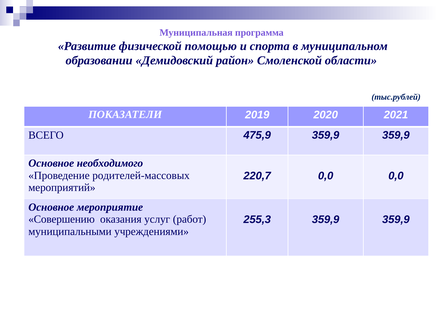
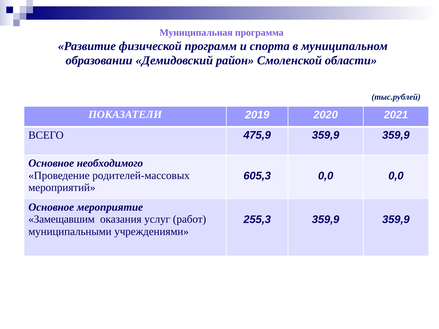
помощью: помощью -> программ (211, 46)
220,7: 220,7 -> 605,3 (257, 176)
Совершению: Совершению -> Замещавшим (62, 220)
